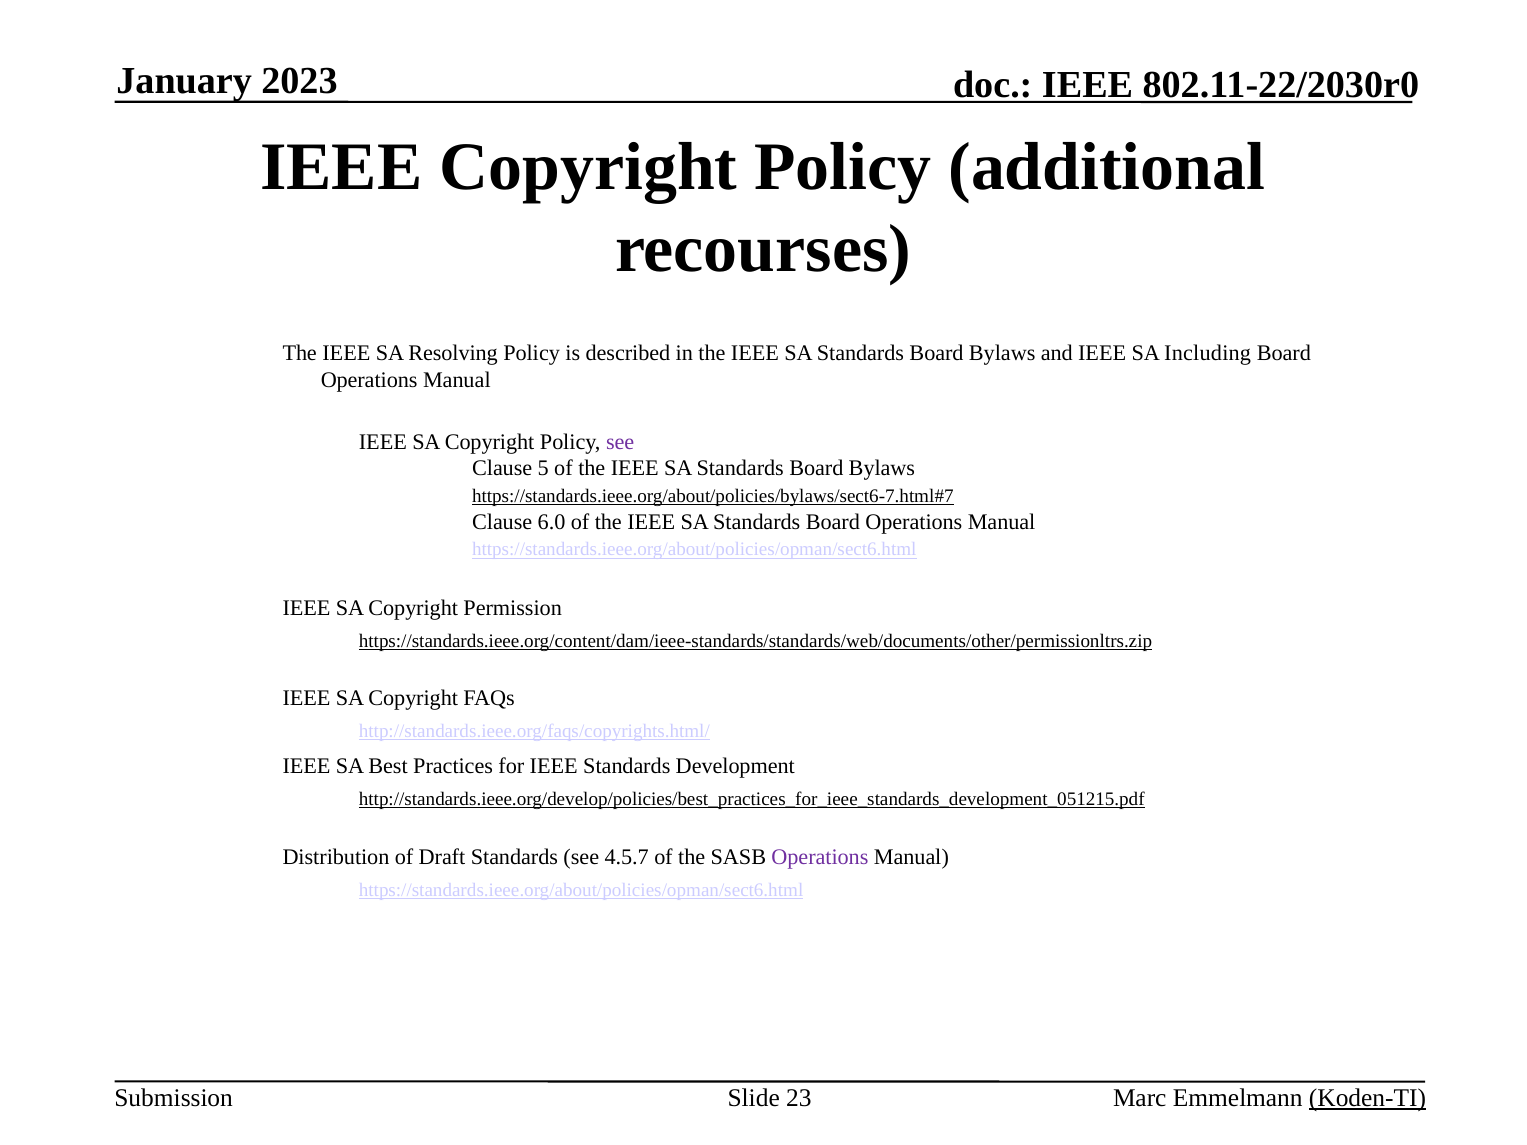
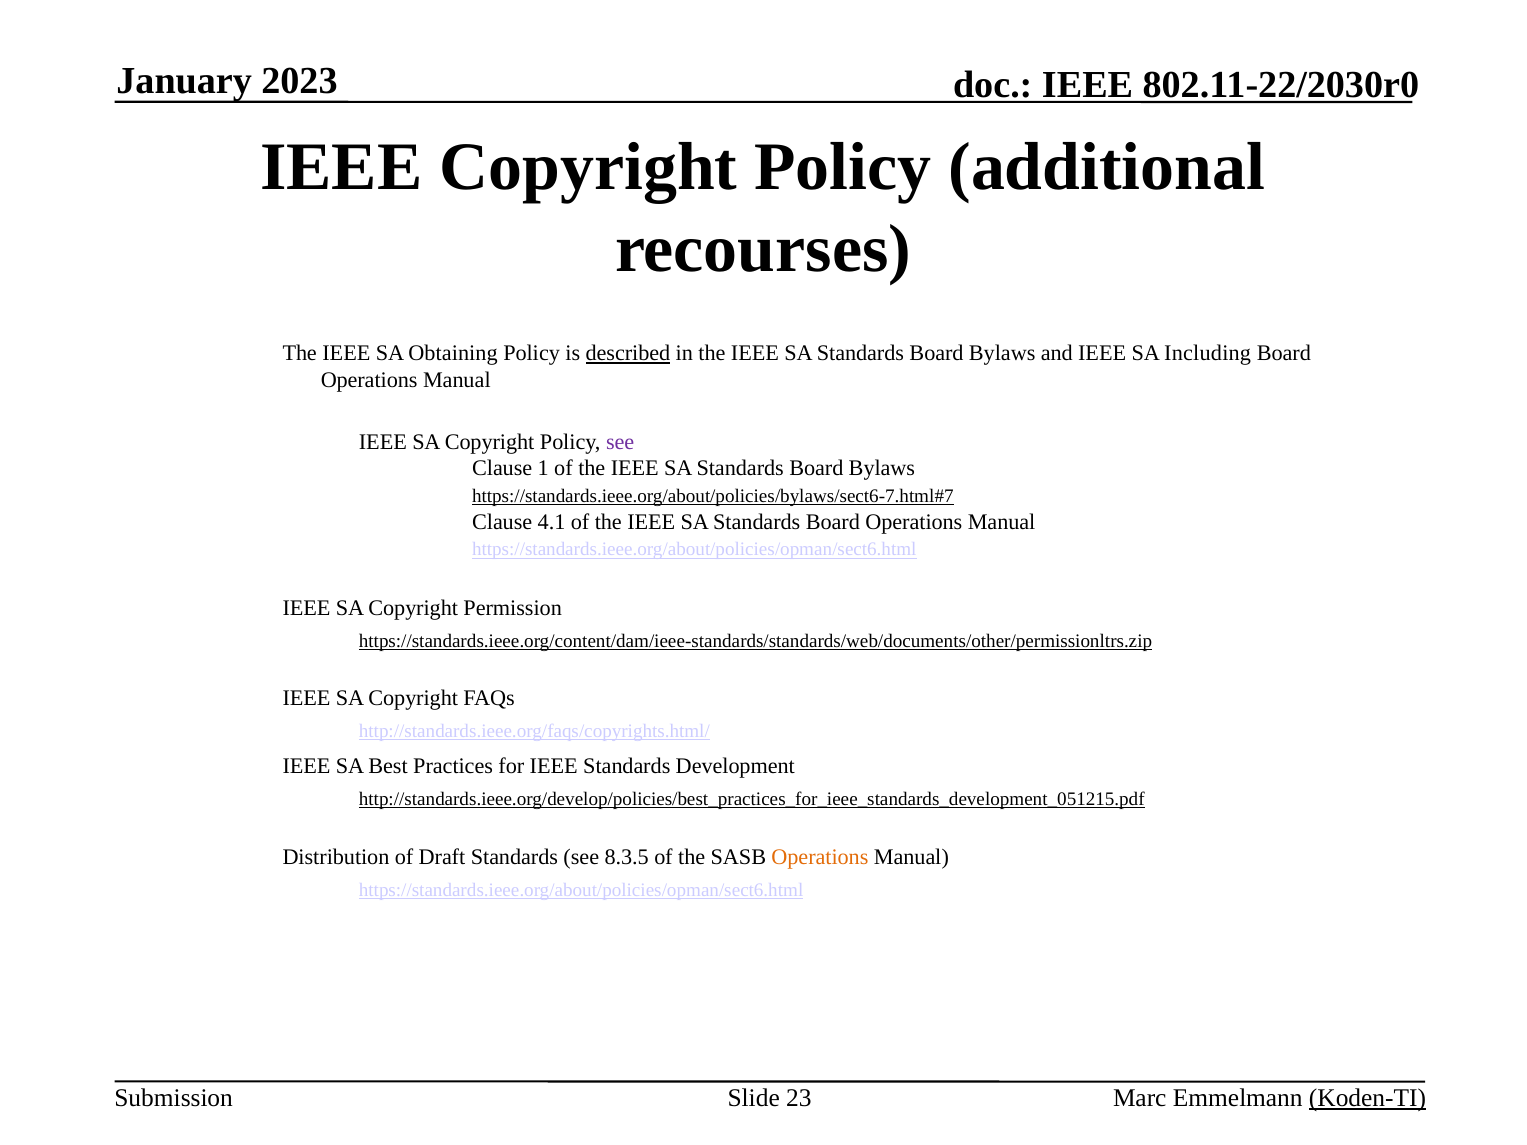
Resolving: Resolving -> Obtaining (453, 353)
described underline: none -> present (628, 353)
5: 5 -> 1 (543, 469)
6.0: 6.0 -> 4.1 (552, 522)
4.5.7: 4.5.7 -> 8.3.5 (627, 857)
Operations colour: purple -> orange (820, 857)
